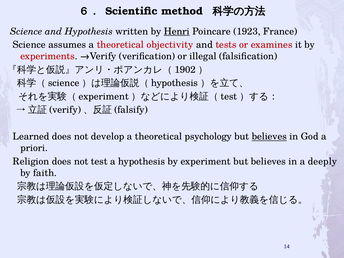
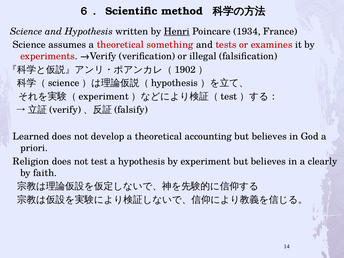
1923: 1923 -> 1934 (247, 31)
objectivity: objectivity -> something (170, 45)
psychology: psychology -> accounting (208, 137)
believes underline: present -> none (269, 137)
deeply: deeply -> clearly (323, 161)
